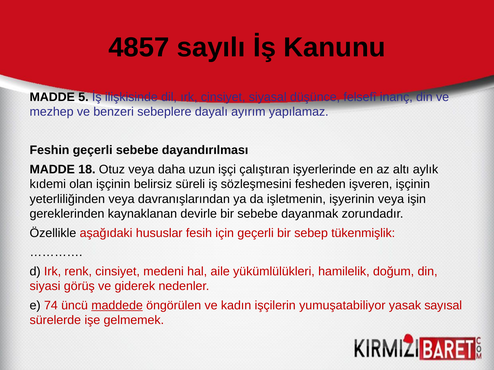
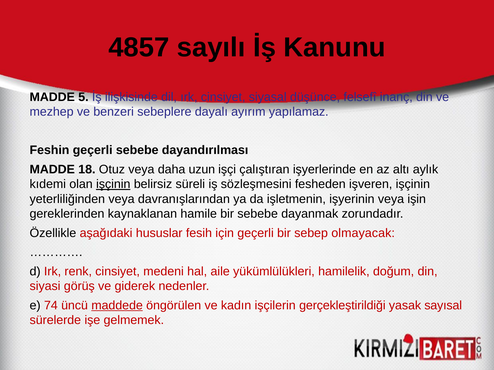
işçinin underline: none -> present (113, 184)
devirle: devirle -> hamile (199, 214)
tükenmişlik: tükenmişlik -> olmayacak (363, 233)
yumuşatabiliyor: yumuşatabiliyor -> gerçekleştirildiği (342, 306)
